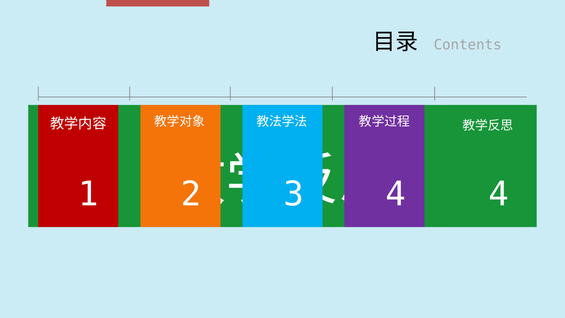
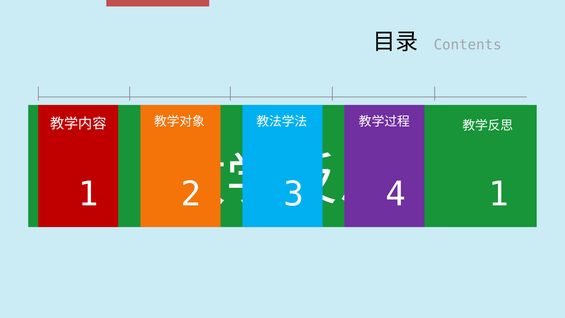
4: 4 -> 1 (499, 194)
